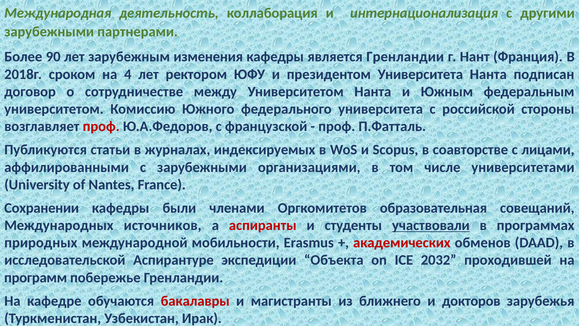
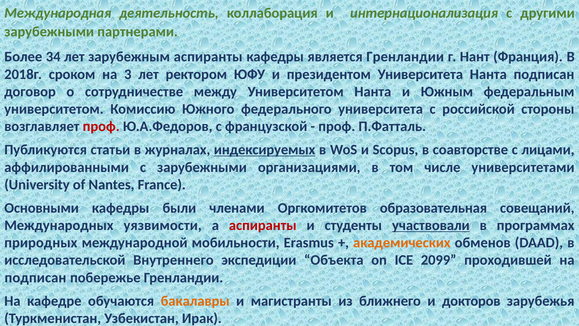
90: 90 -> 34 (53, 57)
зарубежным изменения: изменения -> аспиранты (208, 57)
4: 4 -> 3 (128, 74)
индексируемых underline: none -> present (265, 150)
Сохранении: Сохранении -> Основными (42, 208)
источников: источников -> уязвимости (163, 225)
академических colour: red -> orange (402, 243)
Аспирантуре: Аспирантуре -> Внутреннего (173, 260)
2032: 2032 -> 2099 (439, 260)
программ: программ -> подписан (35, 277)
бакалавры colour: red -> orange (195, 301)
